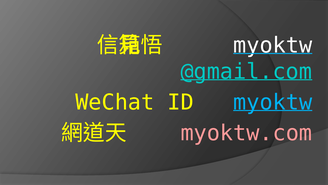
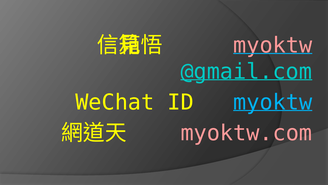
myoktw colour: white -> pink (273, 45)
